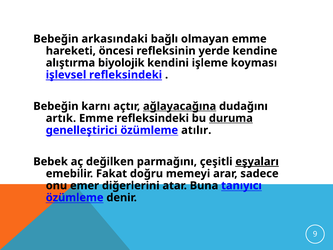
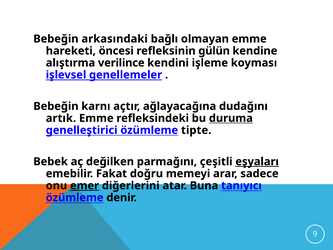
yerde: yerde -> gülün (214, 51)
biyolojik: biyolojik -> verilince (121, 63)
işlevsel refleksindeki: refleksindeki -> genellemeler (126, 75)
ağlayacağına underline: present -> none (180, 106)
atılır: atılır -> tipte (196, 130)
emer underline: none -> present (85, 185)
